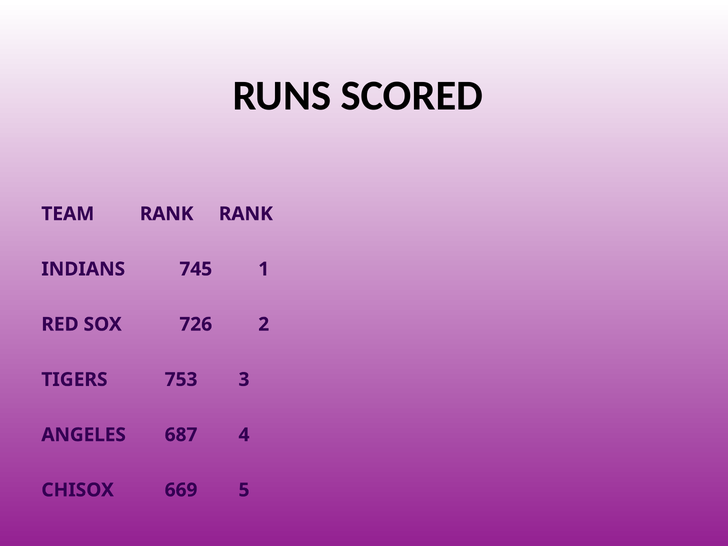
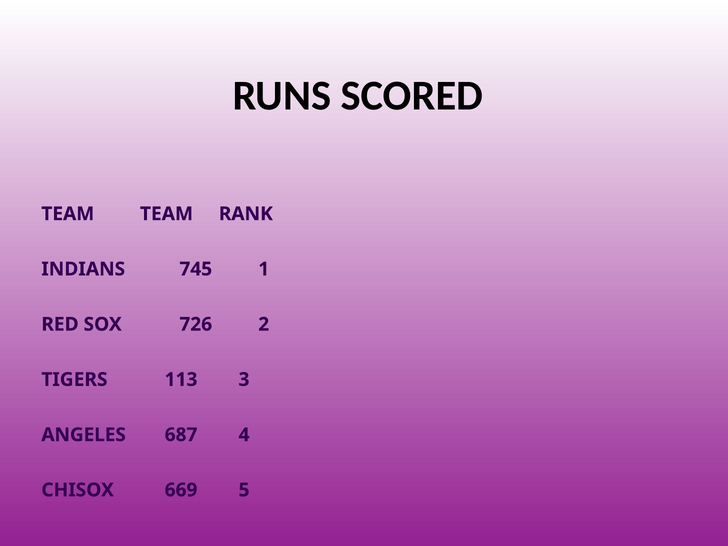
TEAM RANK: RANK -> TEAM (167, 214)
753: 753 -> 113 (181, 380)
